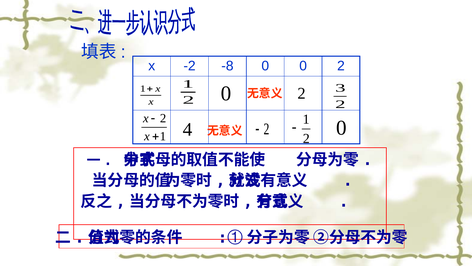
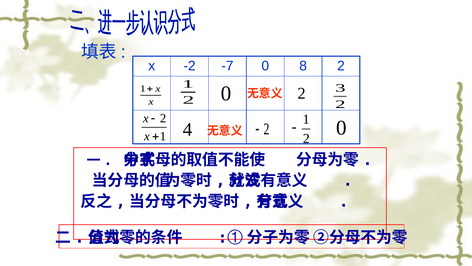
-8: -8 -> -7 (227, 66)
0 0: 0 -> 8 (303, 66)
